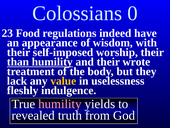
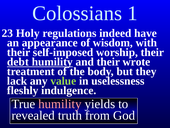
0: 0 -> 1 (132, 13)
Food: Food -> Holy (28, 33)
than: than -> debt (18, 62)
value colour: yellow -> light green (63, 81)
